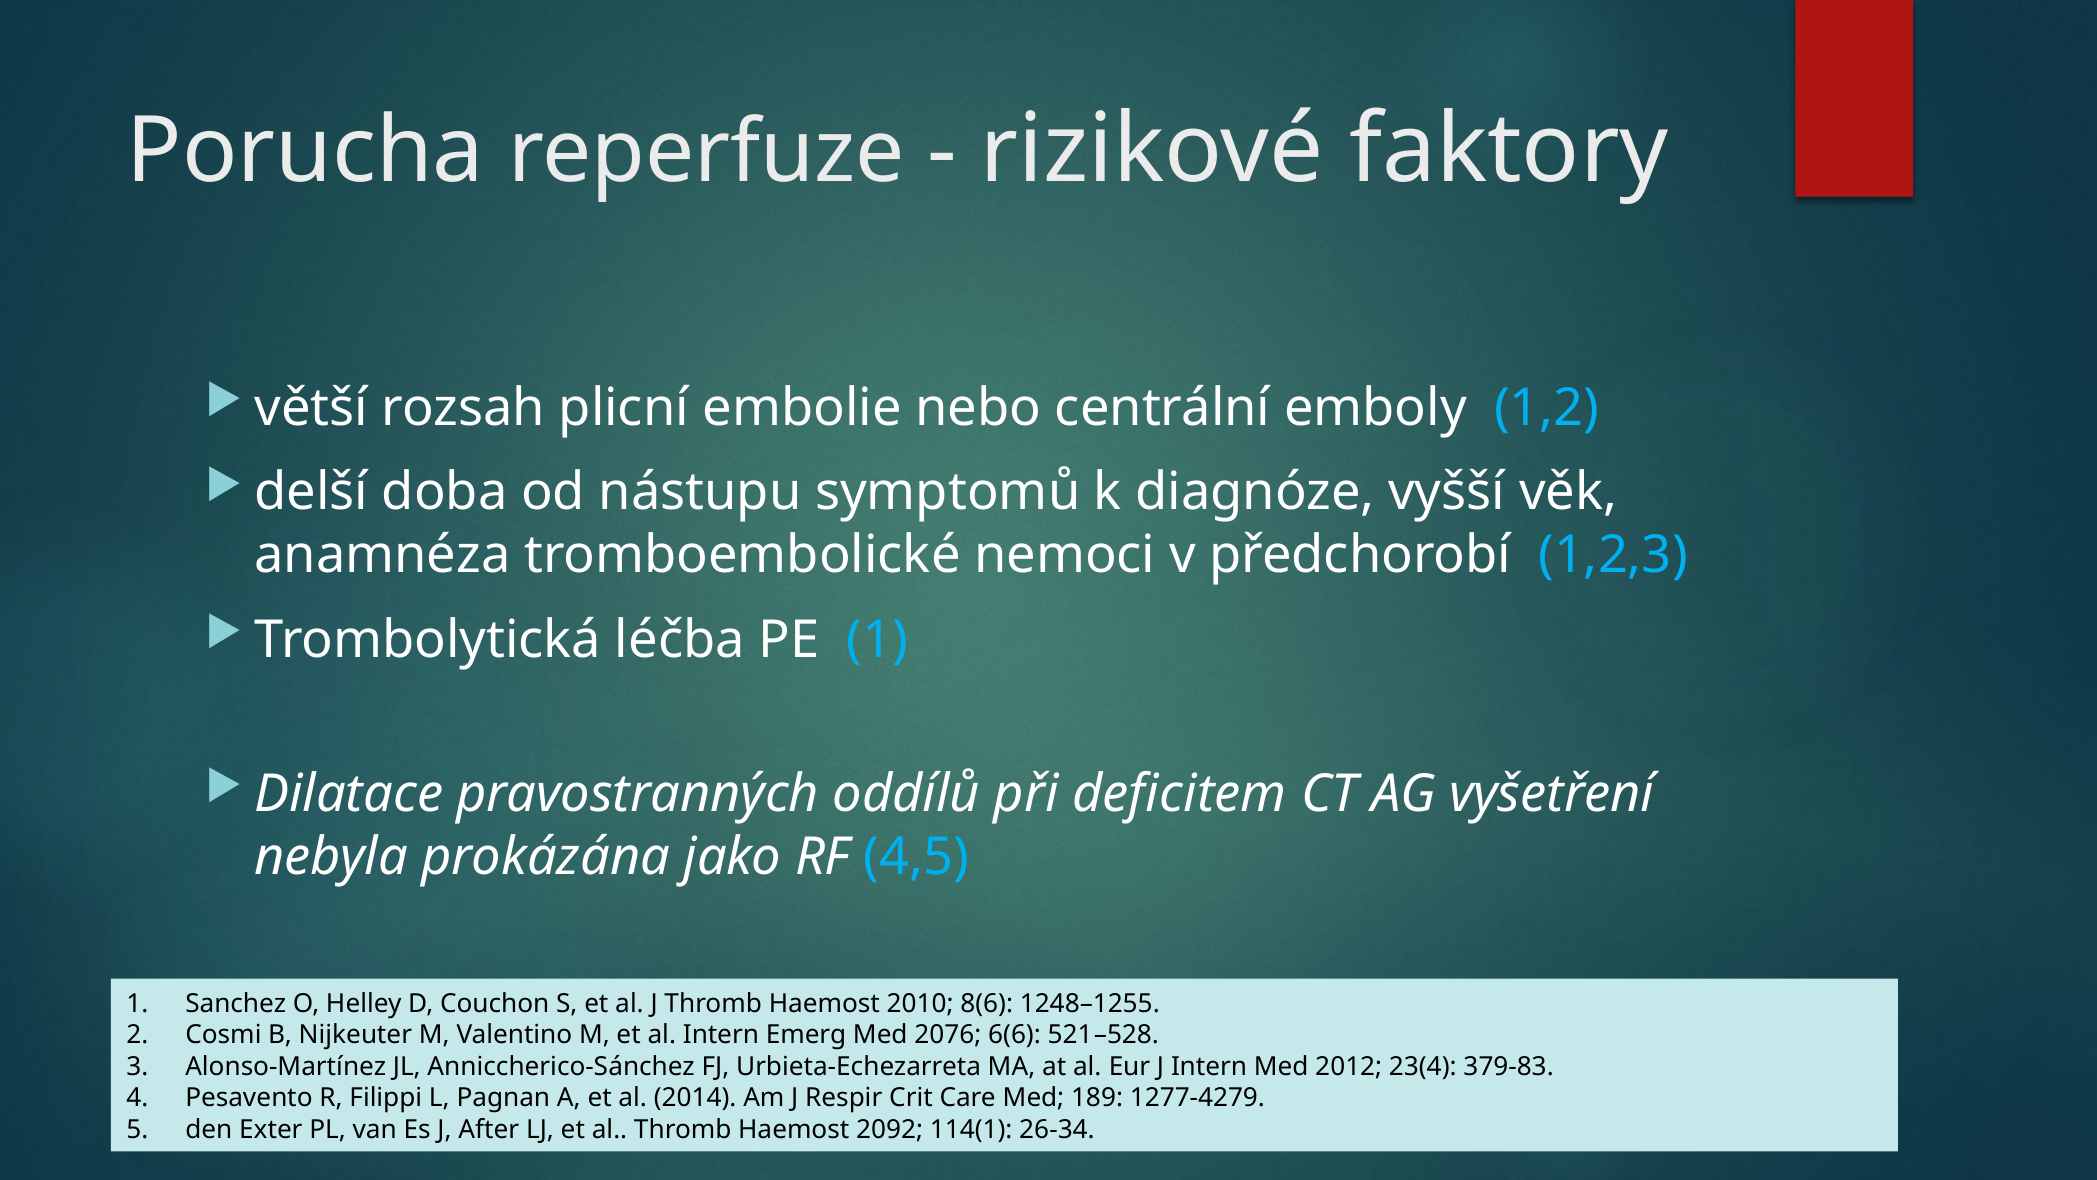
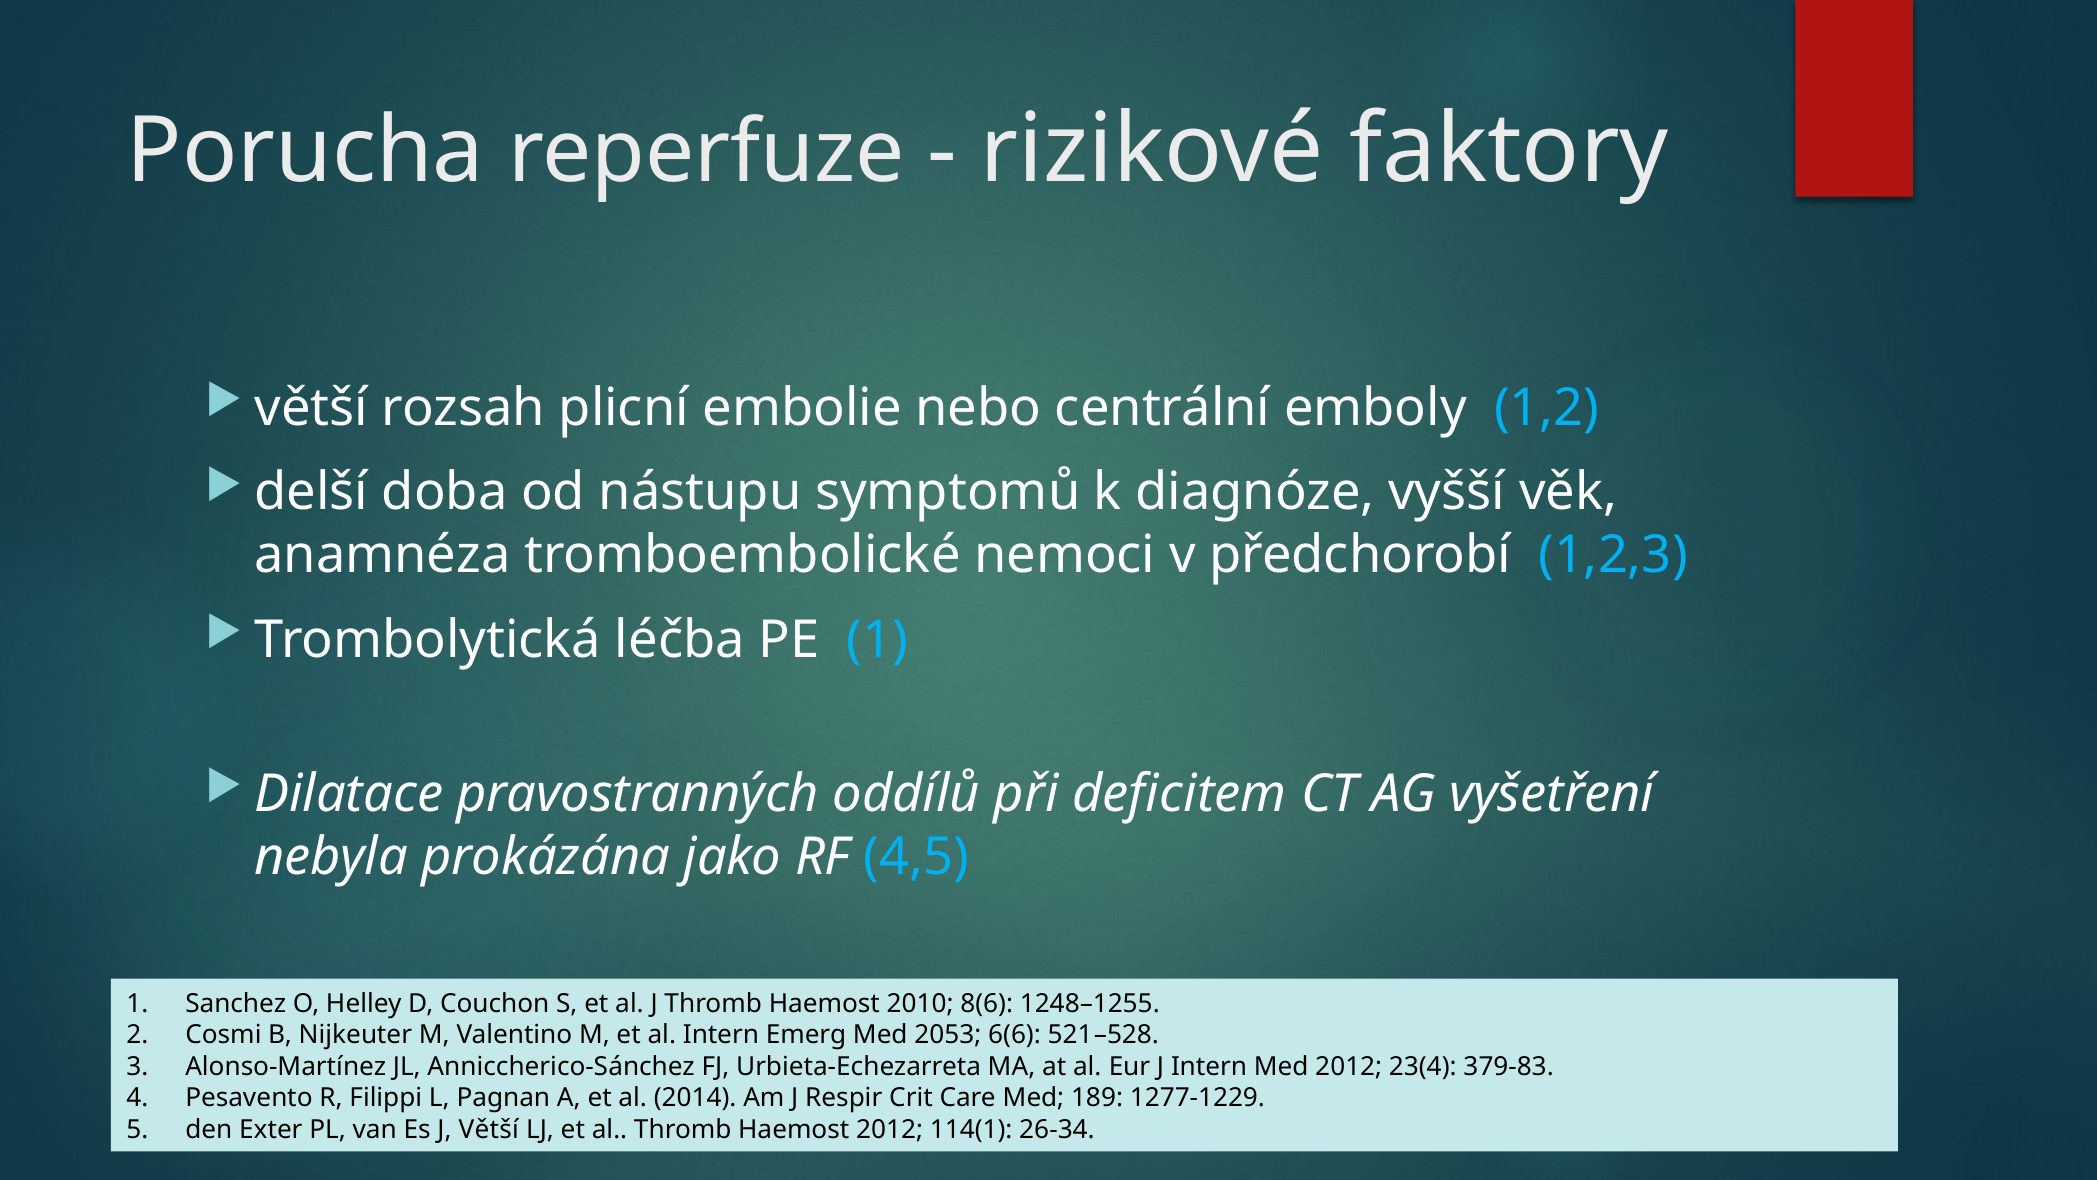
2076: 2076 -> 2053 (948, 1035)
1277-4279: 1277-4279 -> 1277-1229 (1197, 1098)
J After: After -> Větší (489, 1129)
Haemost 2092: 2092 -> 2012 (890, 1129)
